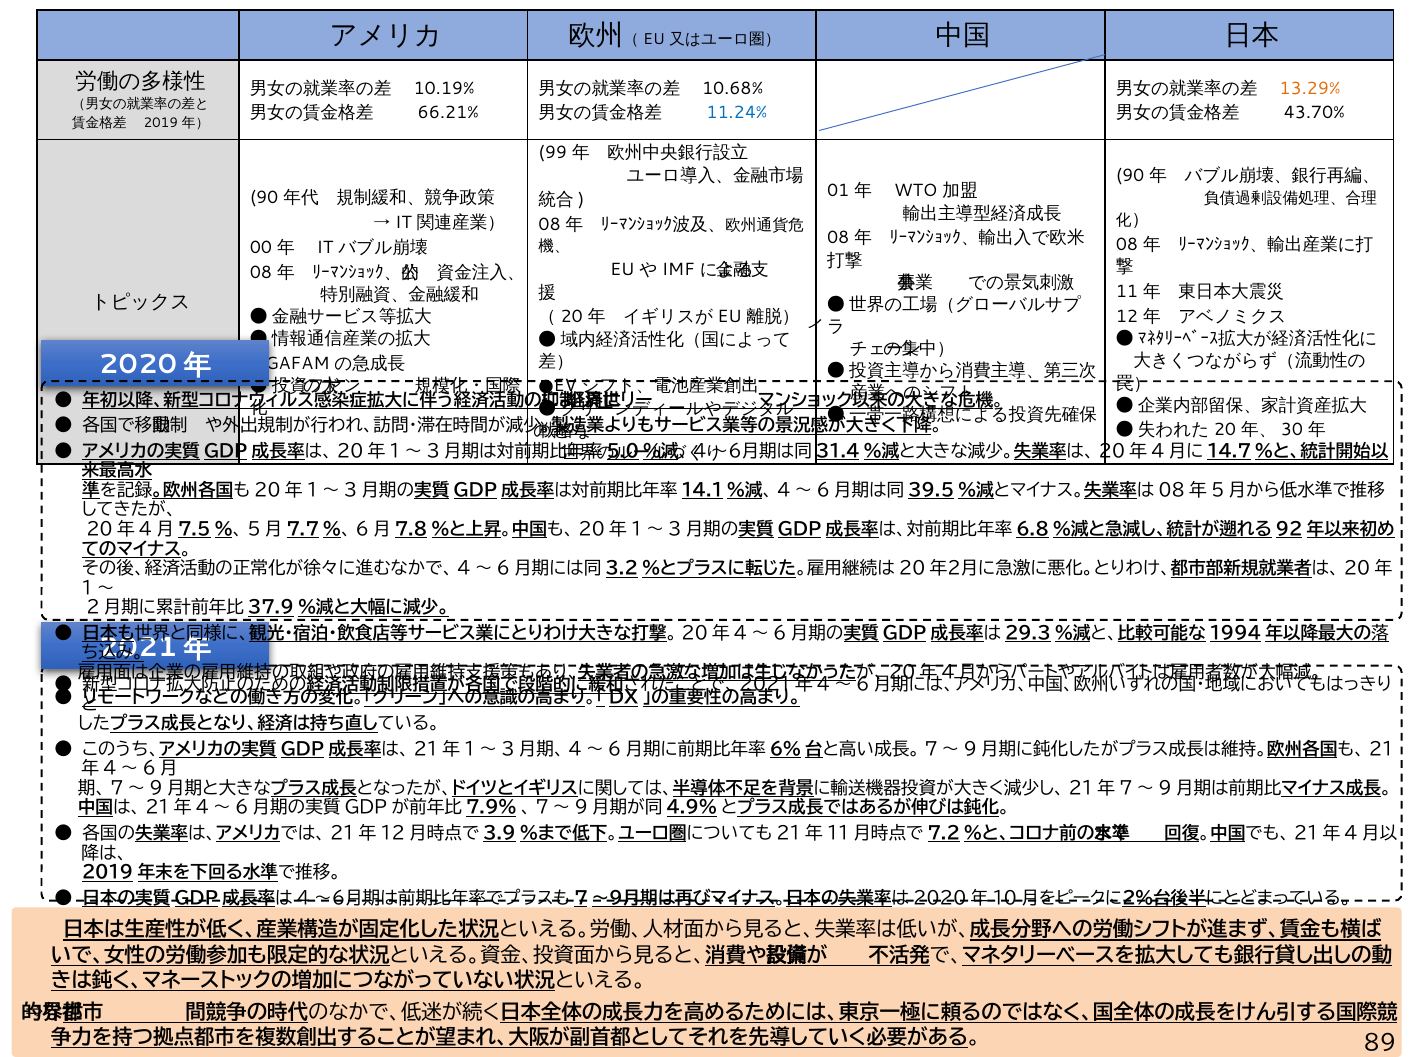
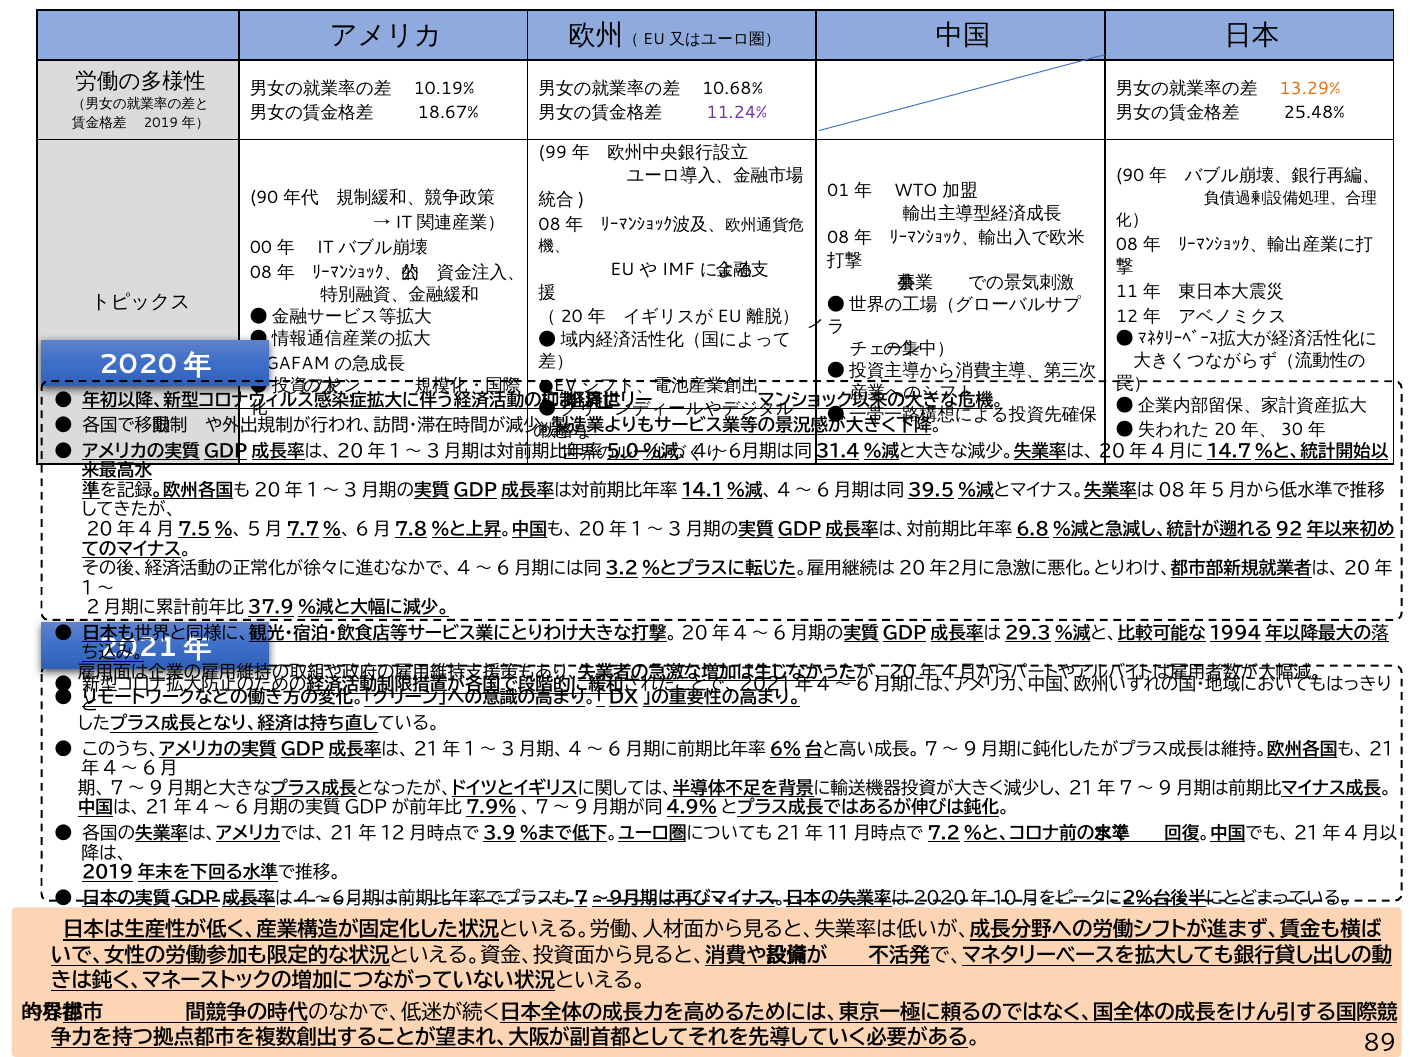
66.21%: 66.21% -> 18.67% (448, 113)
11.24% colour: blue -> purple (737, 113)
43.70%: 43.70% -> 25.48% (1314, 113)
